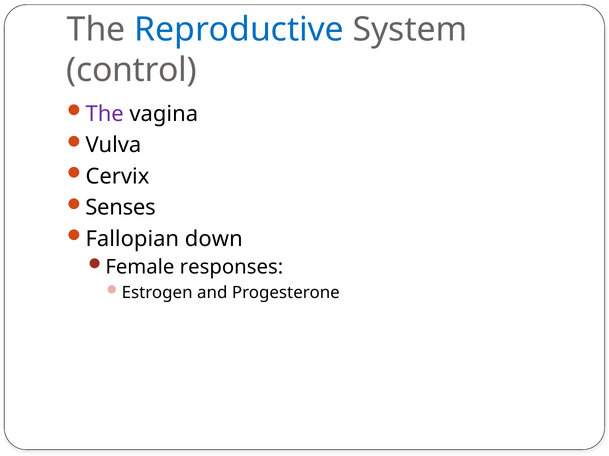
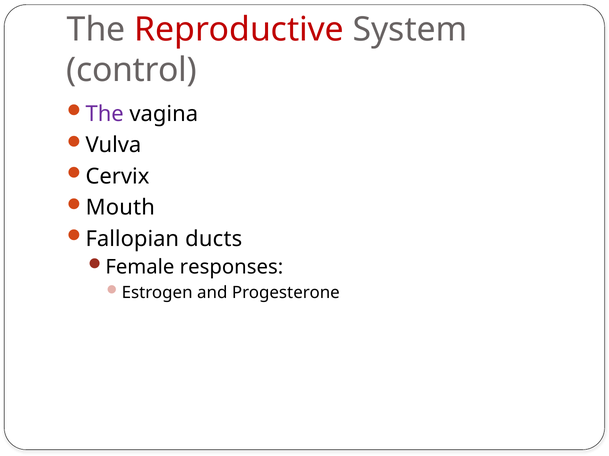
Reproductive colour: blue -> red (239, 30)
Senses: Senses -> Mouth (120, 208)
down: down -> ducts (214, 239)
